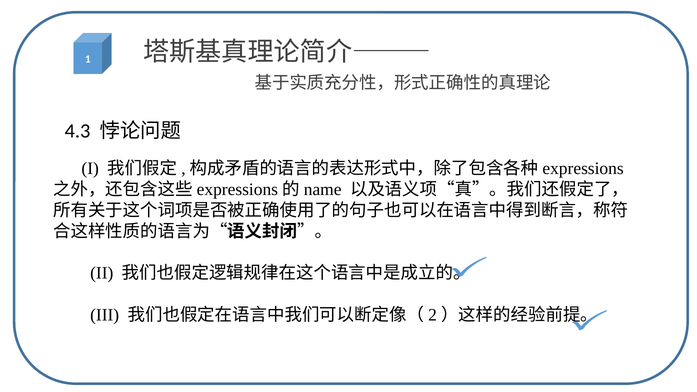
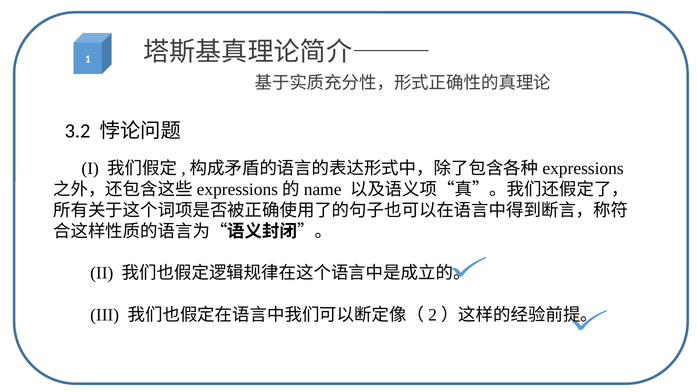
4.3: 4.3 -> 3.2 (78, 131)
